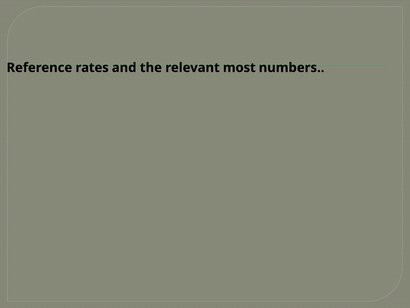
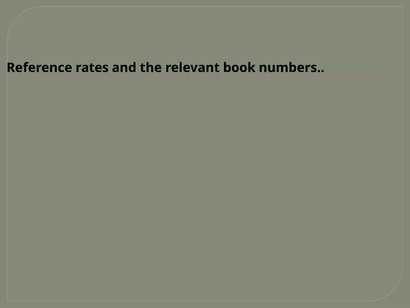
most: most -> book (239, 68)
